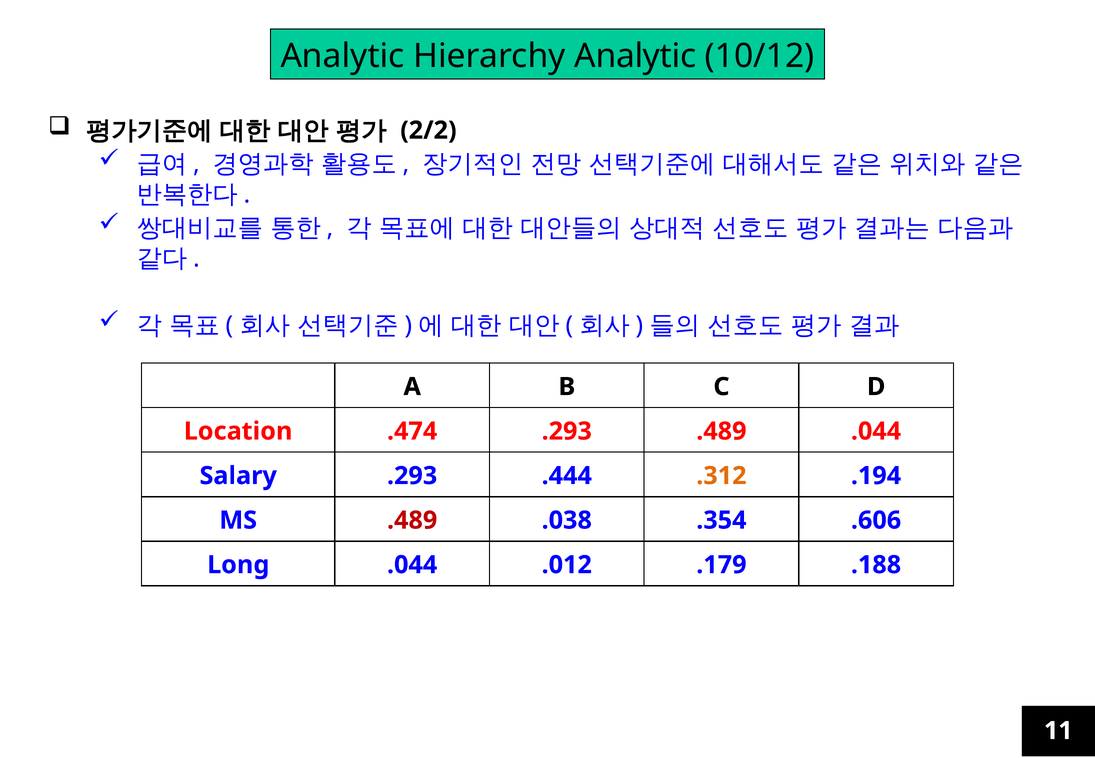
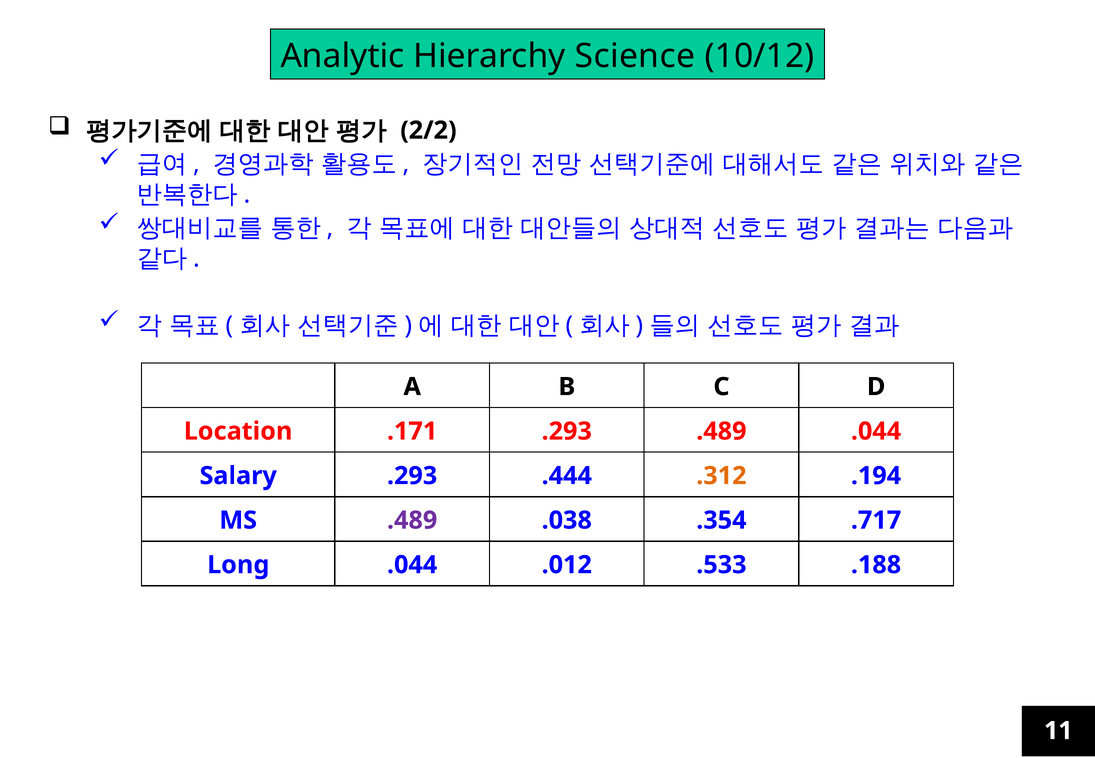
Hierarchy Analytic: Analytic -> Science (635, 56)
.474: .474 -> .171 (412, 431)
.489 colour: red -> purple (412, 520)
.606: .606 -> .717 (876, 520)
.179: .179 -> .533 (721, 565)
